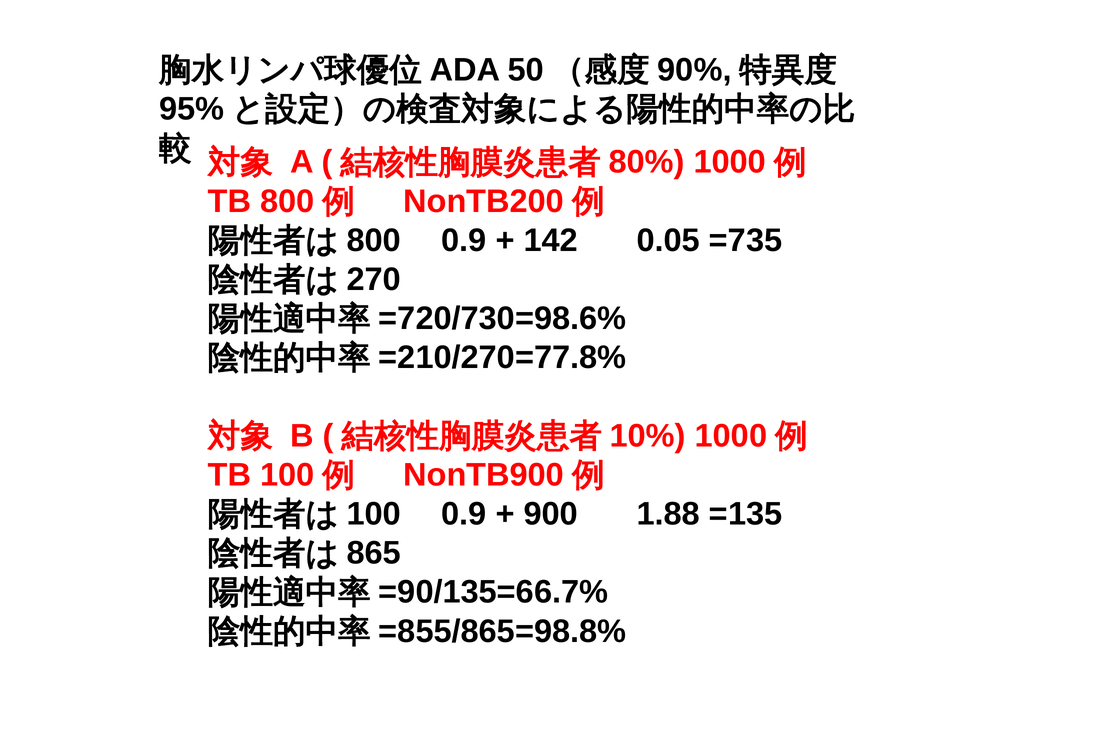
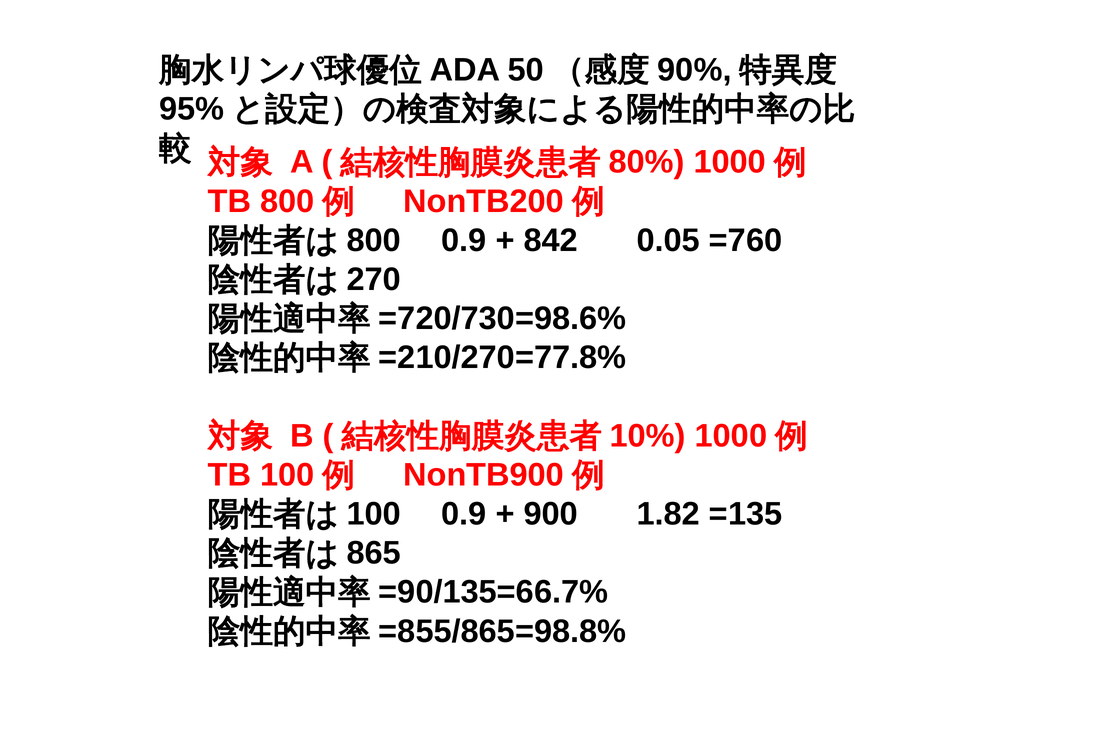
142: 142 -> 842 (551, 240)
=735: =735 -> =760 (746, 240)
1.88: 1.88 -> 1.82 (668, 514)
